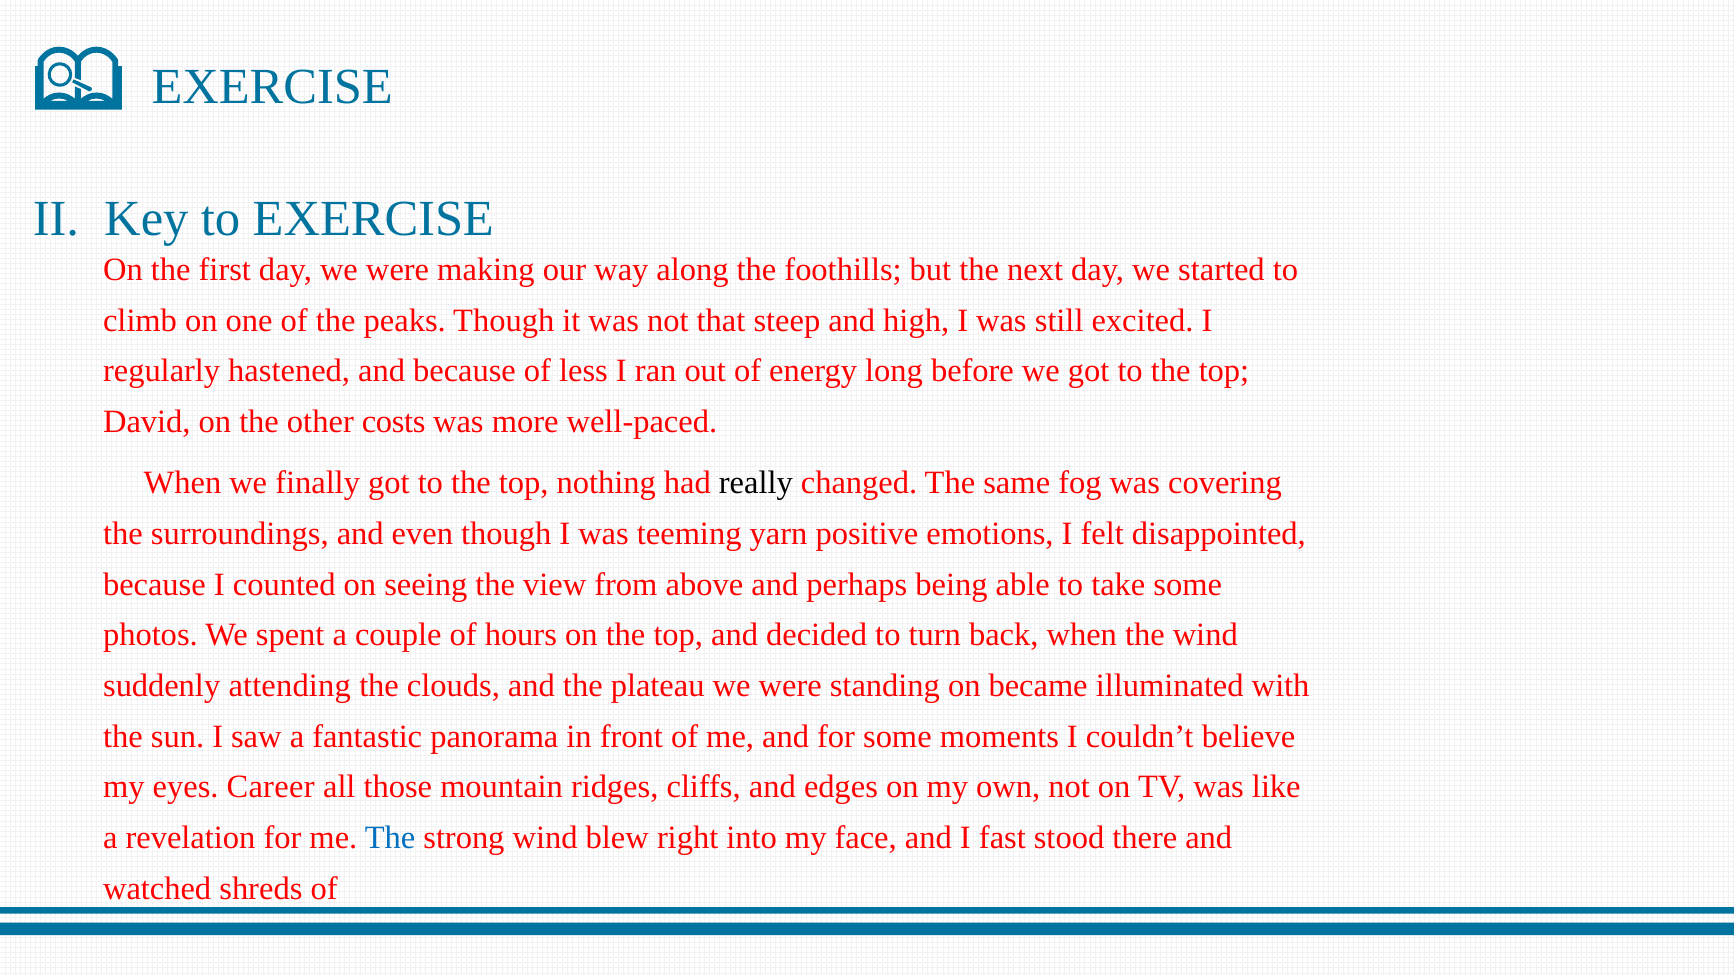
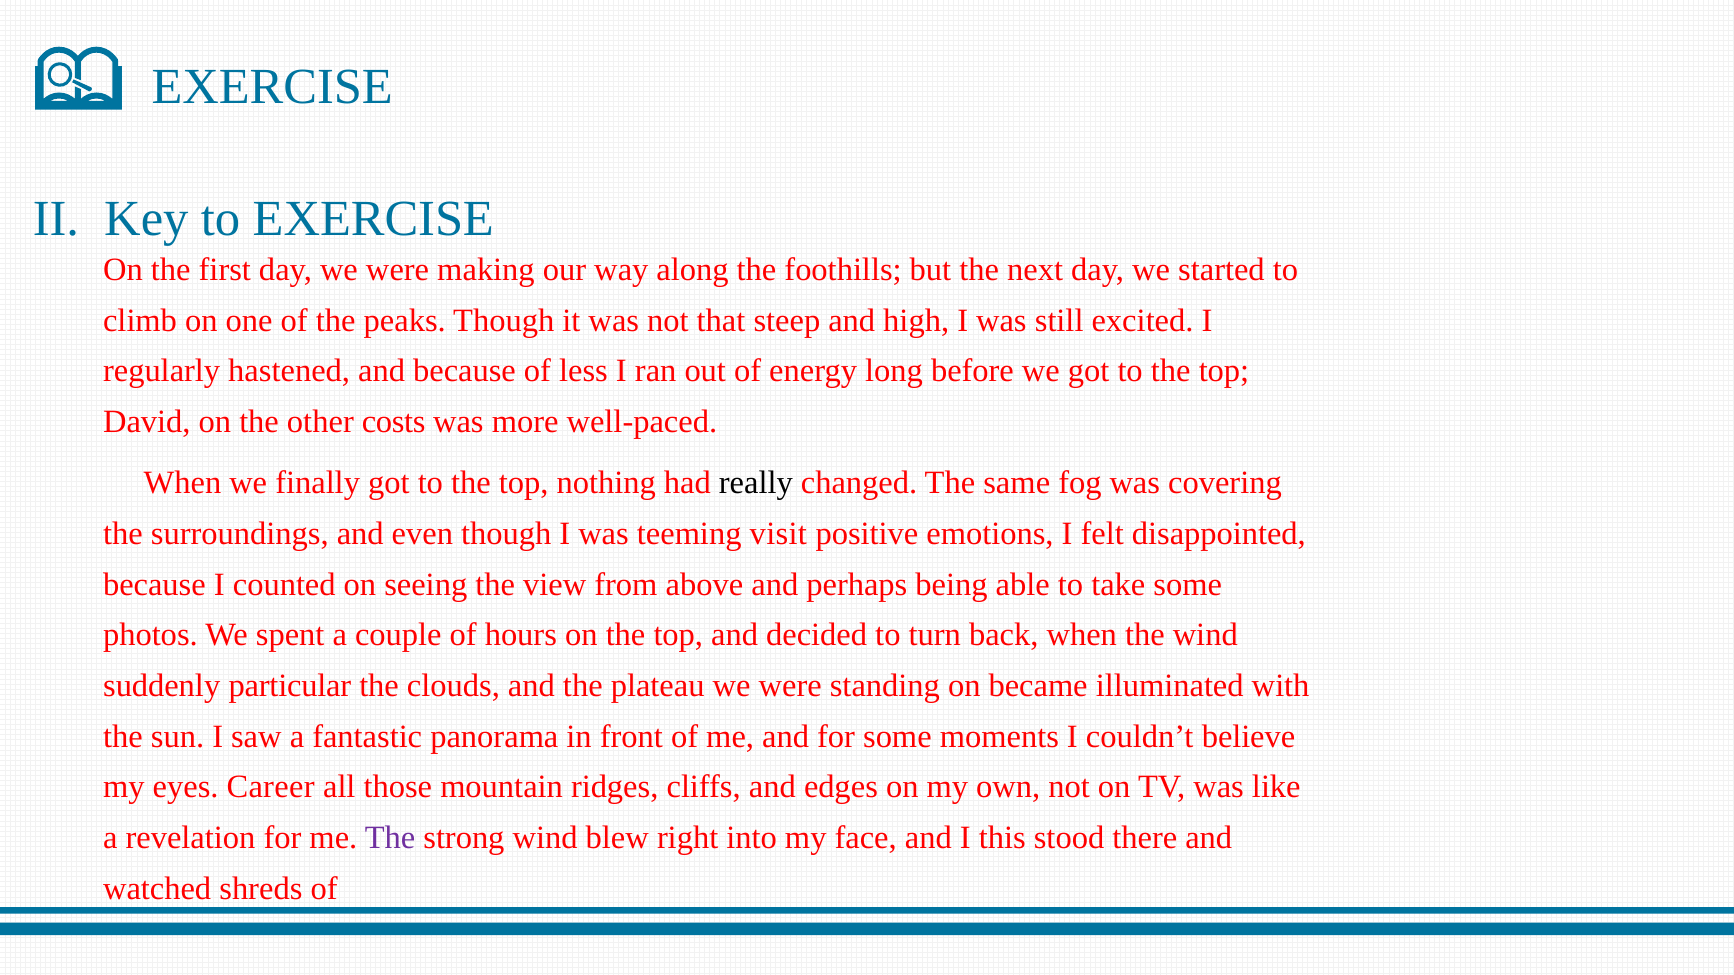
yarn: yarn -> visit (778, 534)
attending: attending -> particular (290, 686)
The colour: blue -> purple (390, 838)
fast: fast -> this (1002, 838)
